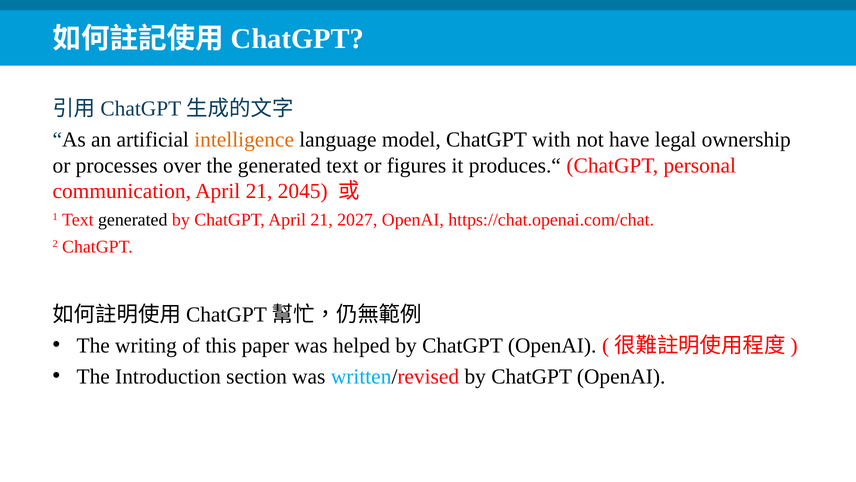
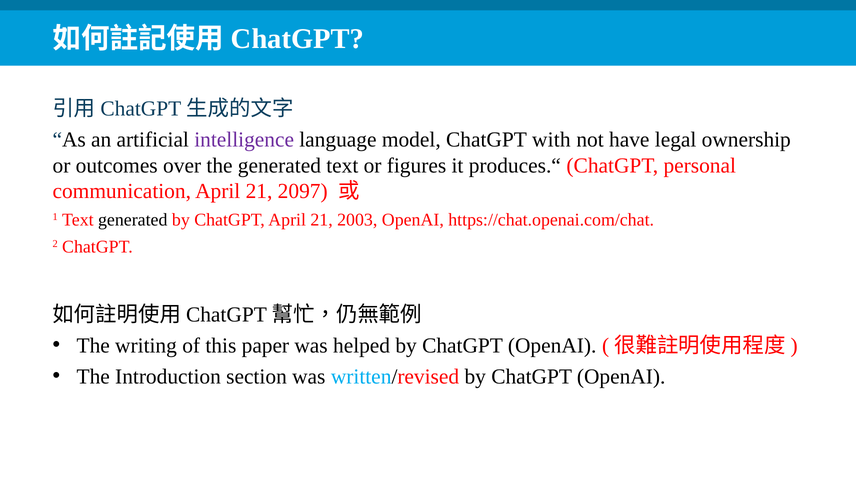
intelligence colour: orange -> purple (244, 140)
processes: processes -> outcomes (117, 165)
2045: 2045 -> 2097 (303, 191)
2027: 2027 -> 2003 (357, 220)
